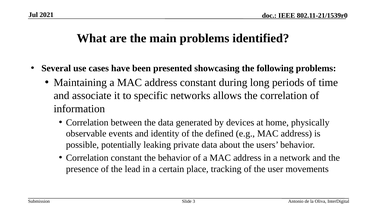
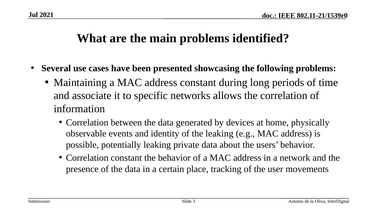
the defined: defined -> leaking (219, 134)
of the lead: lead -> data (133, 169)
